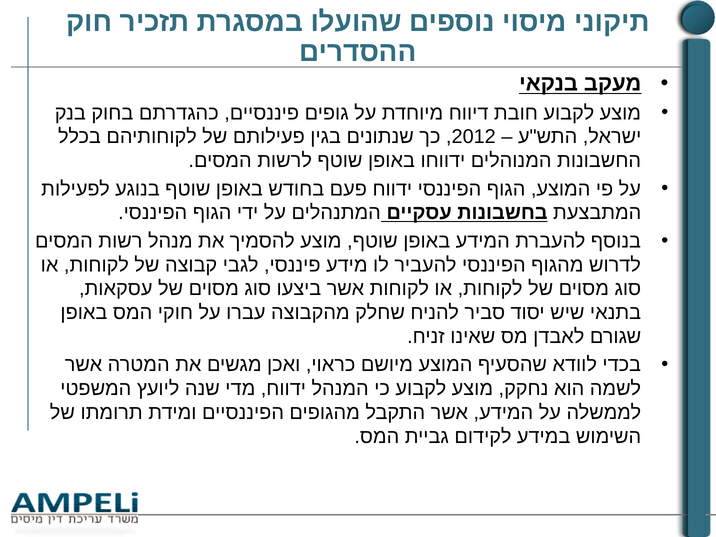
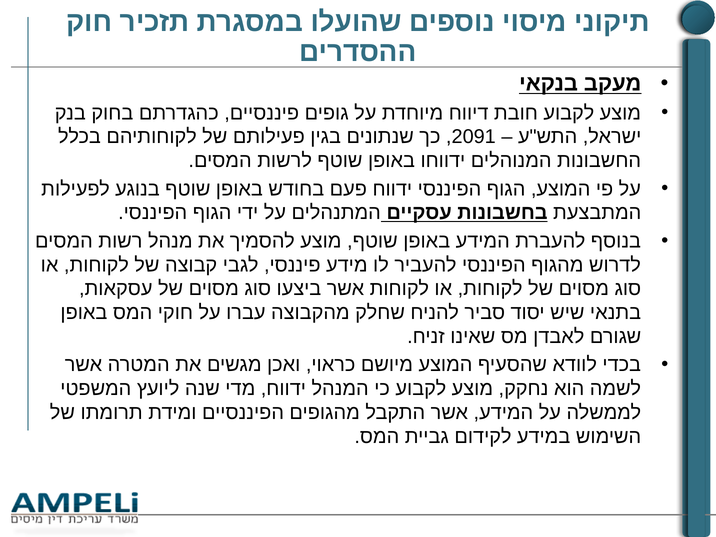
2012: 2012 -> 2091 (474, 137)
